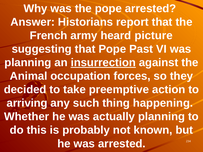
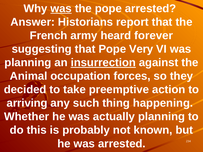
was underline: none -> present (61, 9)
picture: picture -> forever (154, 36)
Past: Past -> Very (141, 49)
